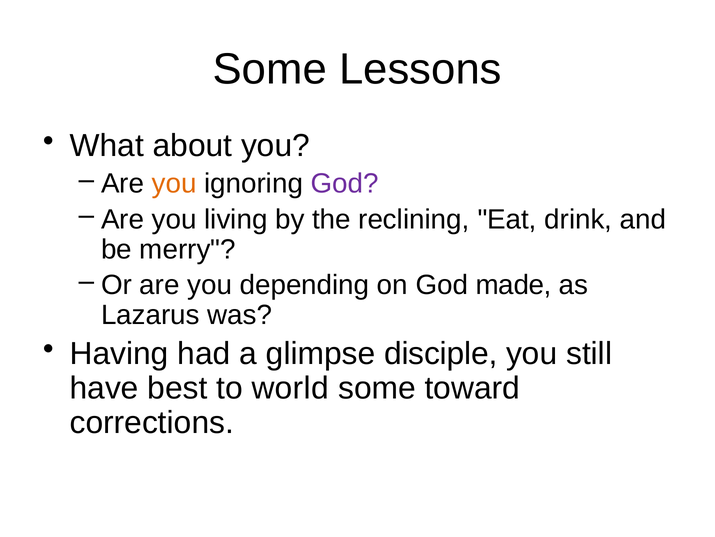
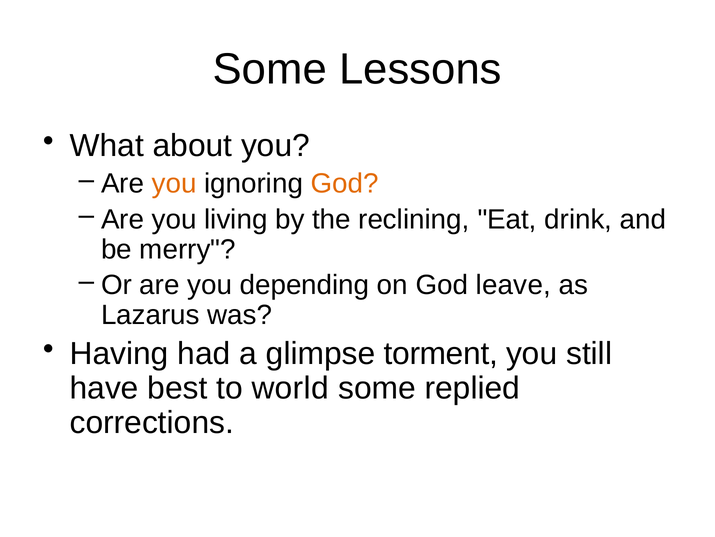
God colour: purple -> orange (345, 183)
made: made -> leave (513, 285)
disciple: disciple -> torment (441, 353)
toward: toward -> replied (472, 388)
